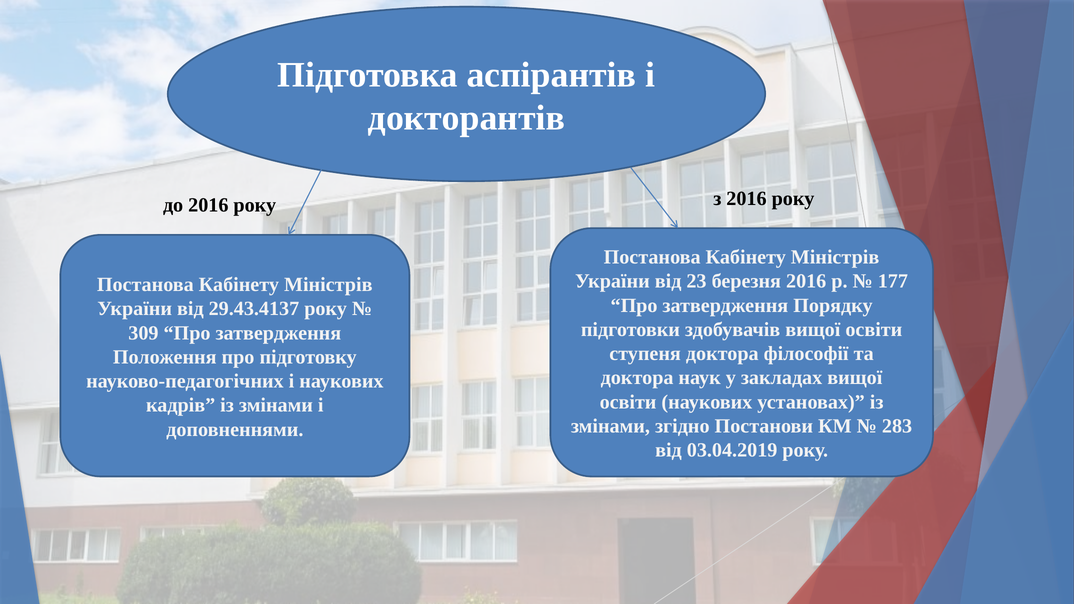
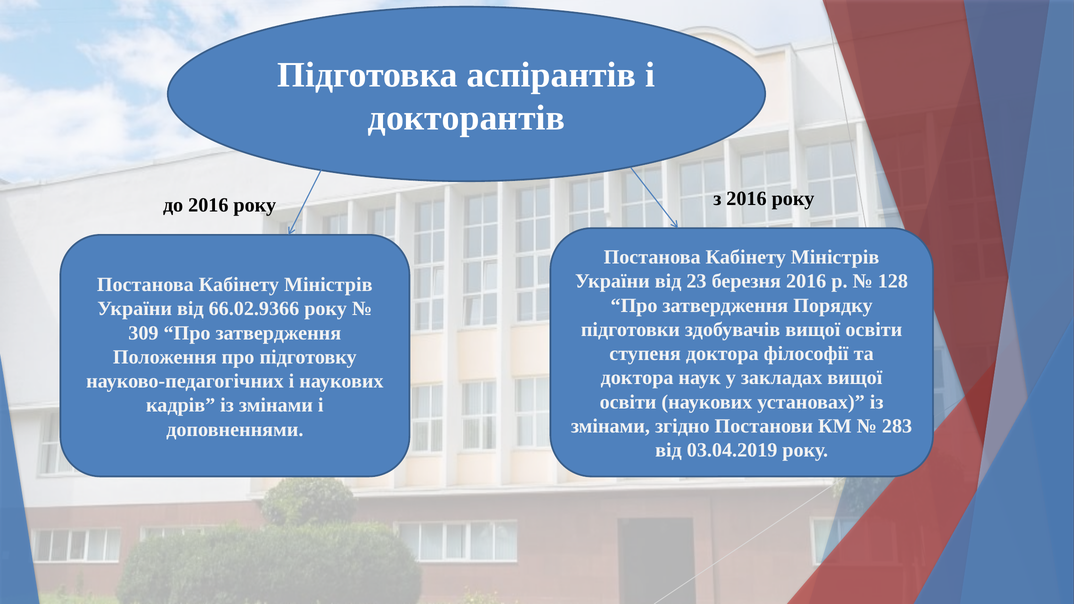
177: 177 -> 128 (893, 281)
29.43.4137: 29.43.4137 -> 66.02.9366 (254, 309)
